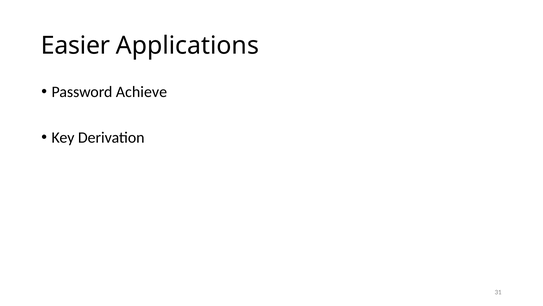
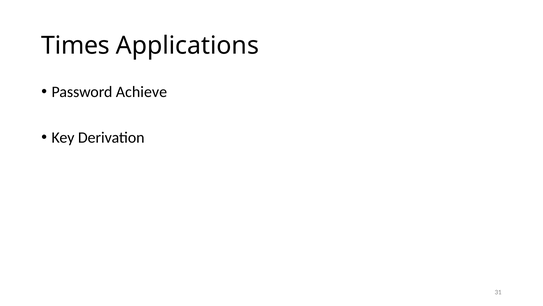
Easier: Easier -> Times (76, 46)
